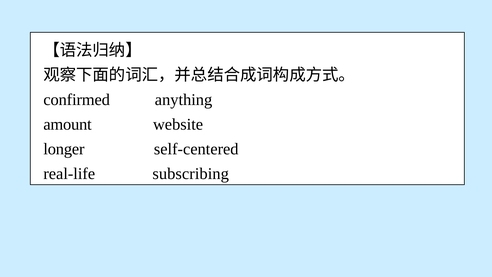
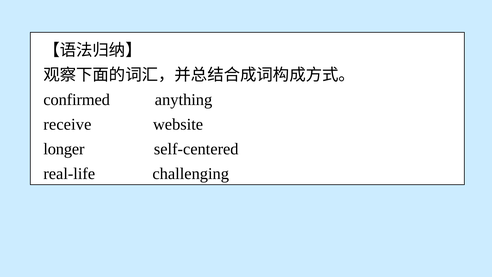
amount: amount -> receive (67, 124)
subscribing: subscribing -> challenging (191, 174)
